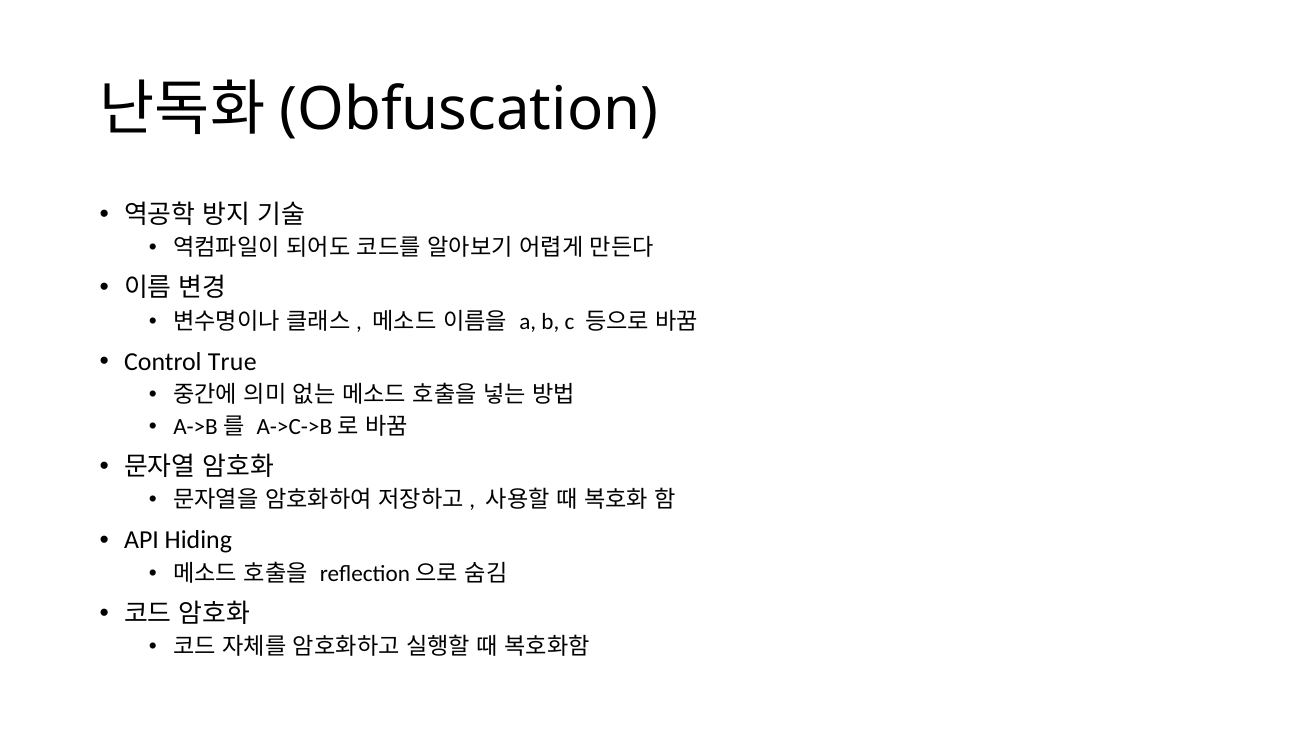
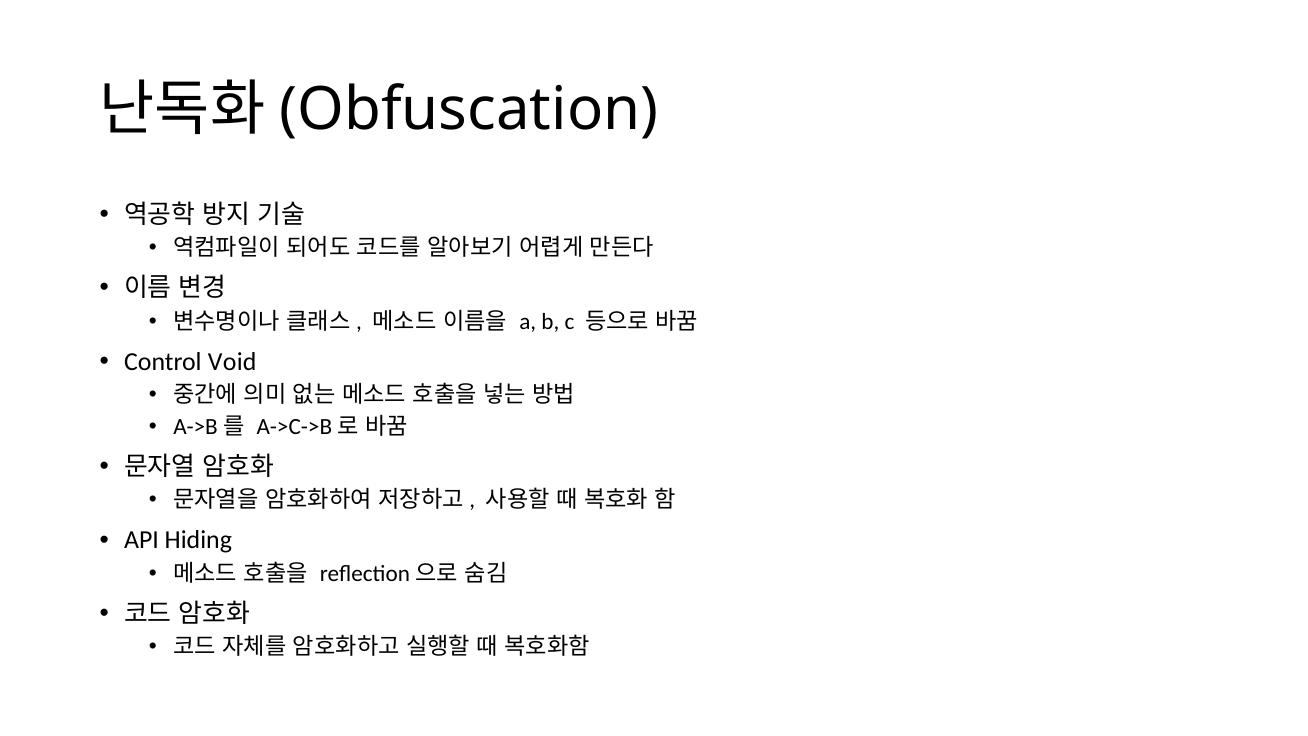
True: True -> Void (232, 361)
